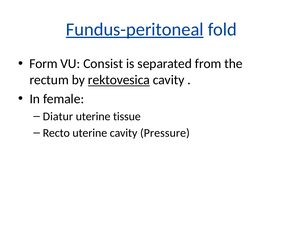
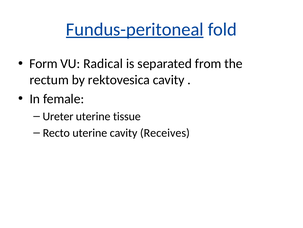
Consist: Consist -> Radical (103, 64)
rektovesica underline: present -> none (119, 80)
Diatur: Diatur -> Ureter (58, 116)
Pressure: Pressure -> Receives (165, 132)
